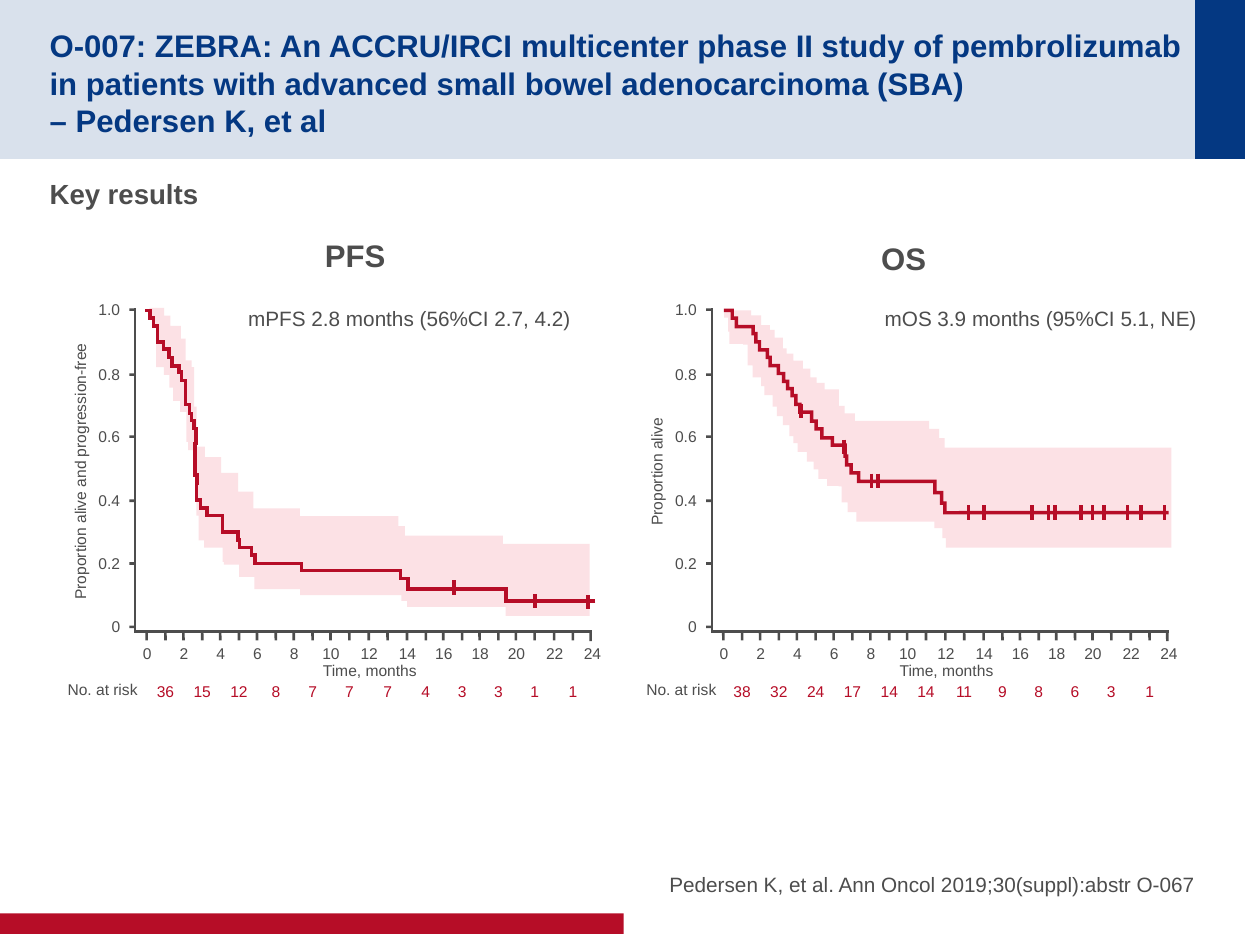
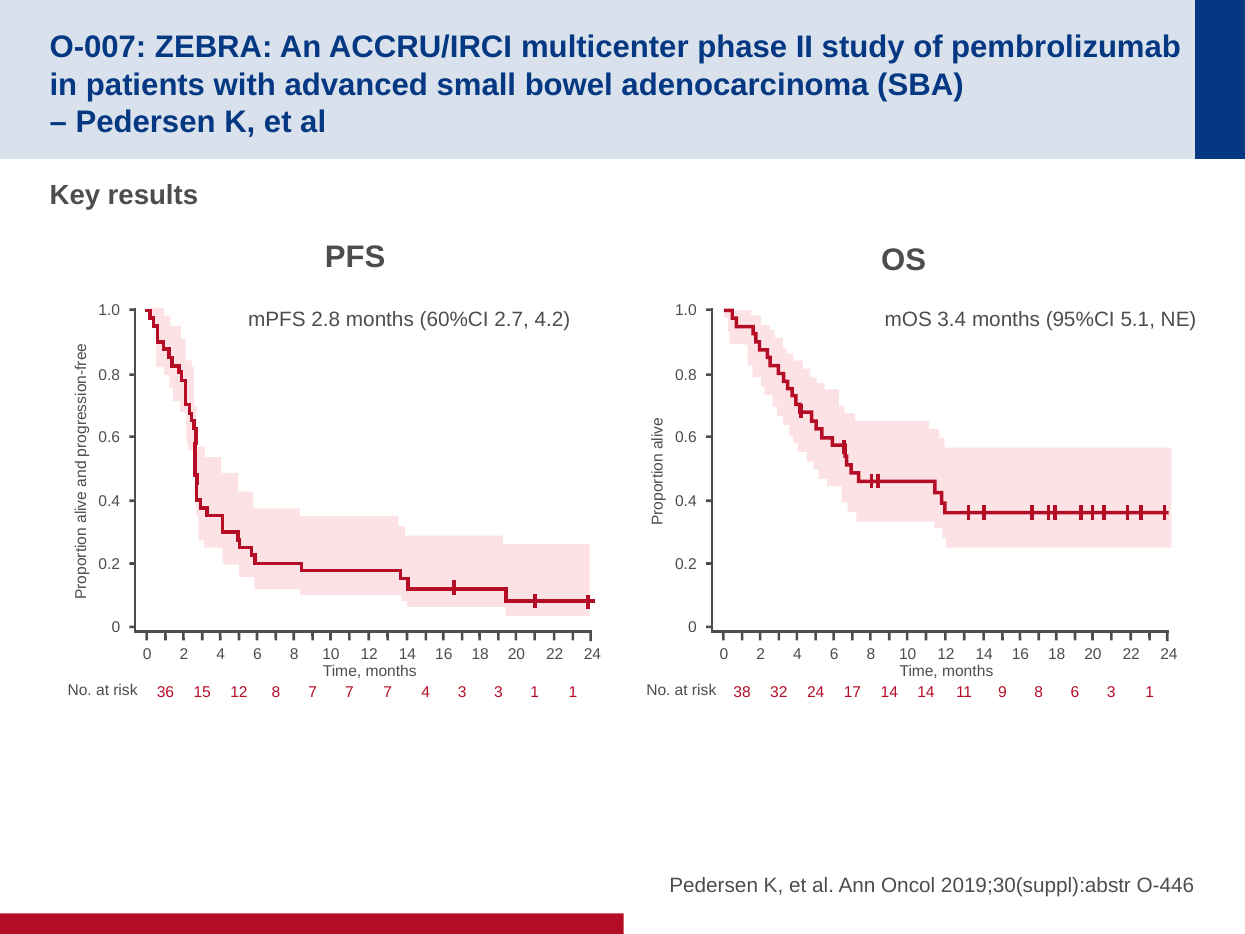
56%CI: 56%CI -> 60%CI (454, 320)
3.9: 3.9 -> 3.4 (952, 320)
O-067: O-067 -> O-446 (1165, 885)
